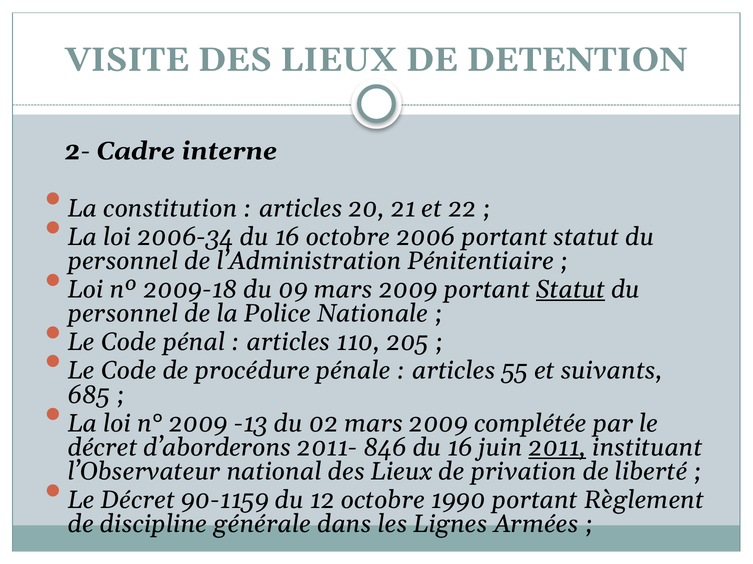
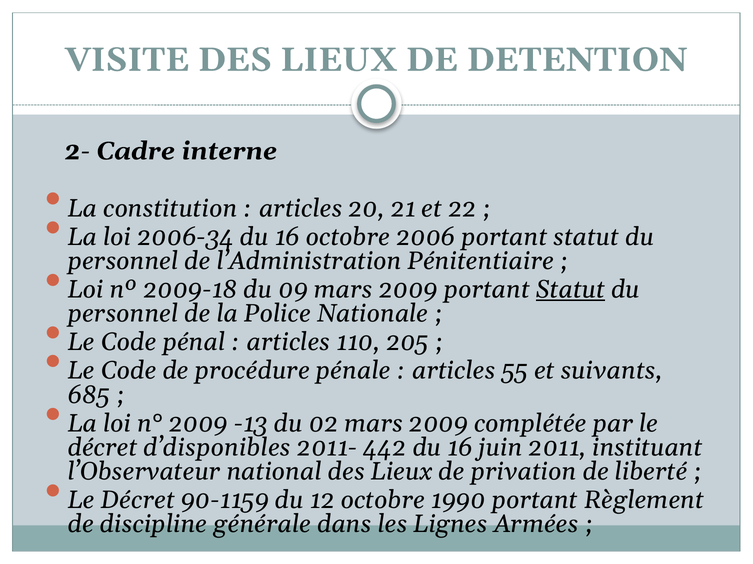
d’aborderons: d’aborderons -> d’disponibles (217, 448)
846: 846 -> 442 (385, 448)
2011 underline: present -> none (557, 448)
